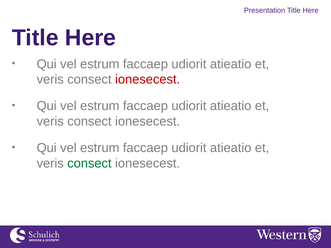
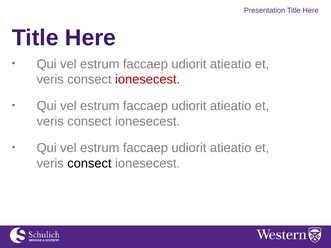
consect colour: green -> black (89, 163)
